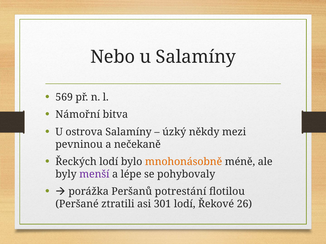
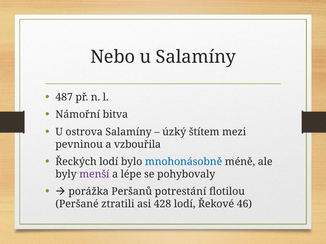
569: 569 -> 487 (64, 97)
někdy: někdy -> štítem (204, 132)
nečekaně: nečekaně -> vzbouřila (137, 145)
mnohonásobně colour: orange -> blue (184, 162)
301: 301 -> 428 (162, 204)
26: 26 -> 46 (244, 204)
